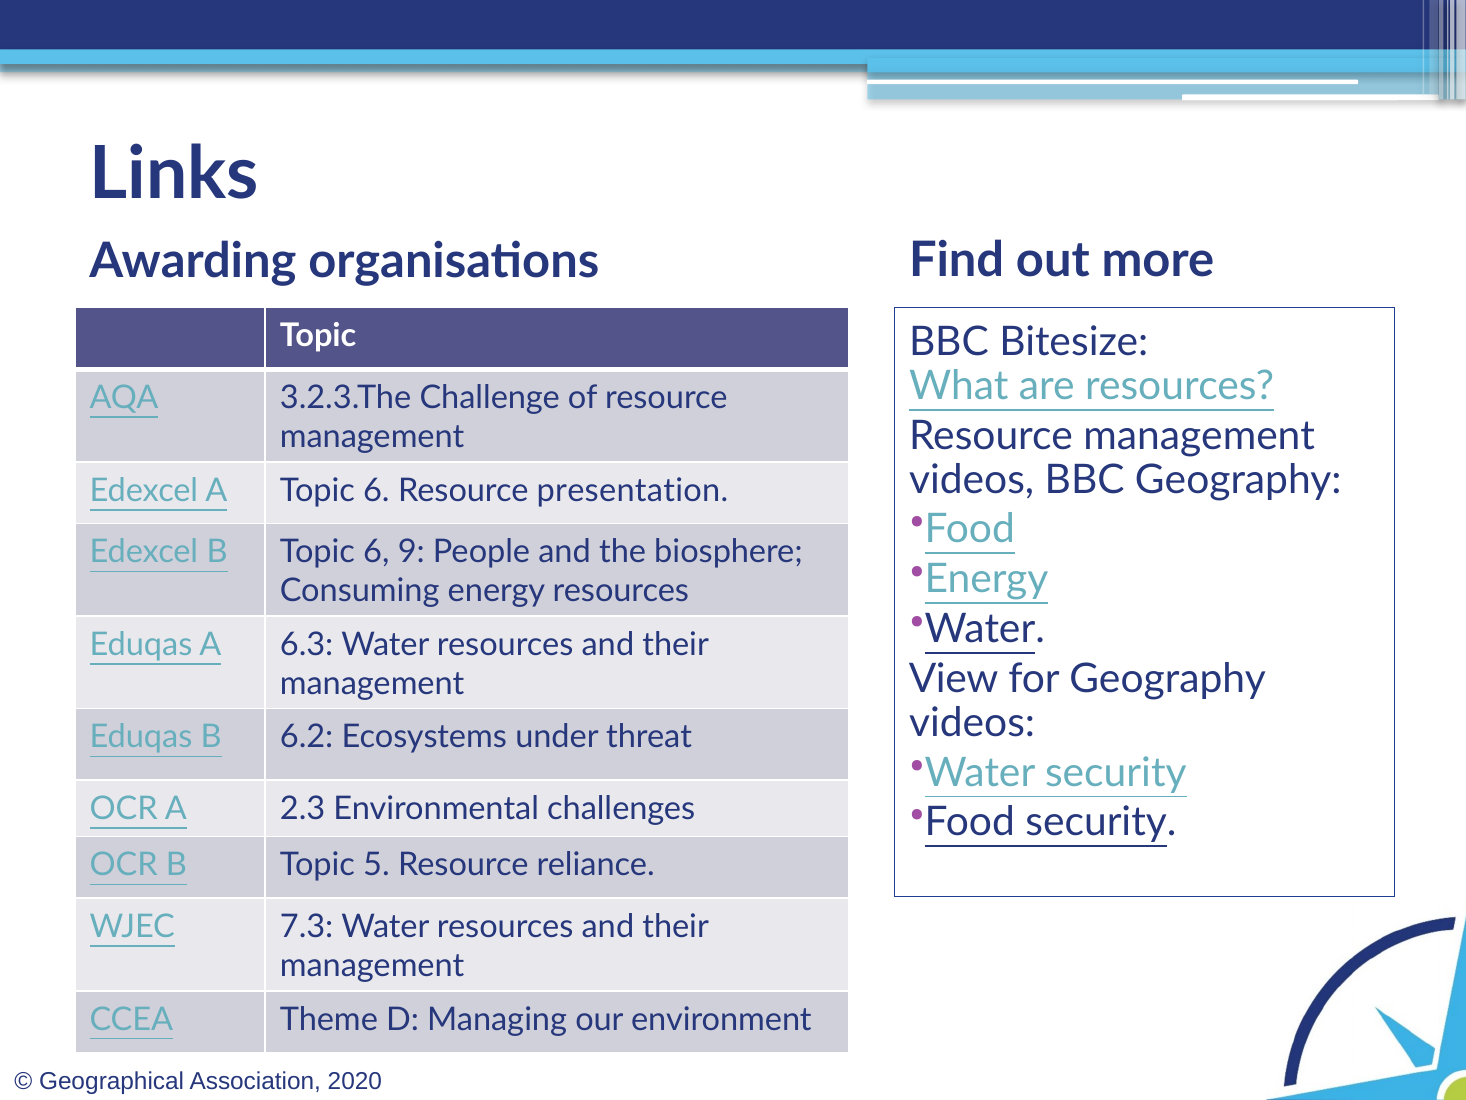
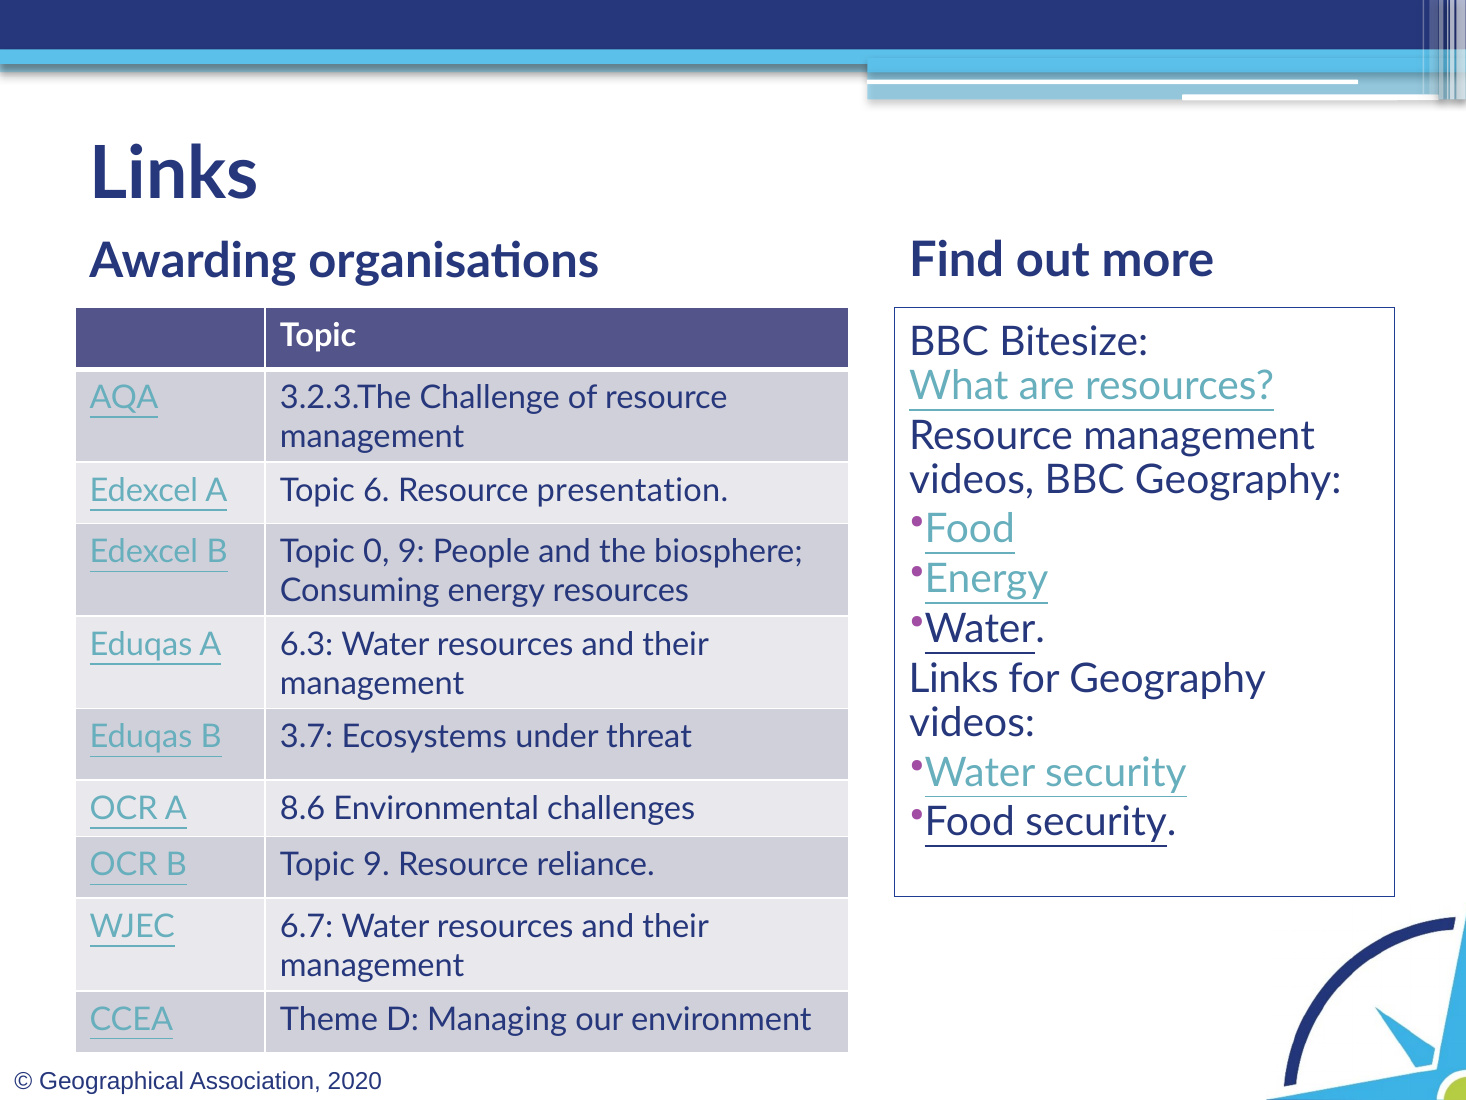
B Topic 6: 6 -> 0 (376, 552)
View: View -> Links (954, 678)
6.2: 6.2 -> 3.7 (307, 737)
2.3: 2.3 -> 8.6 (303, 808)
Topic 5: 5 -> 9 (376, 865)
7.3: 7.3 -> 6.7 (307, 926)
